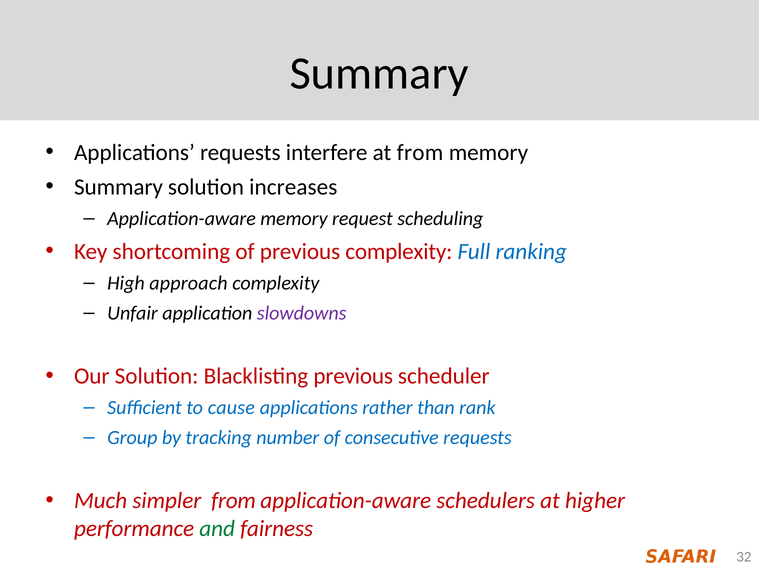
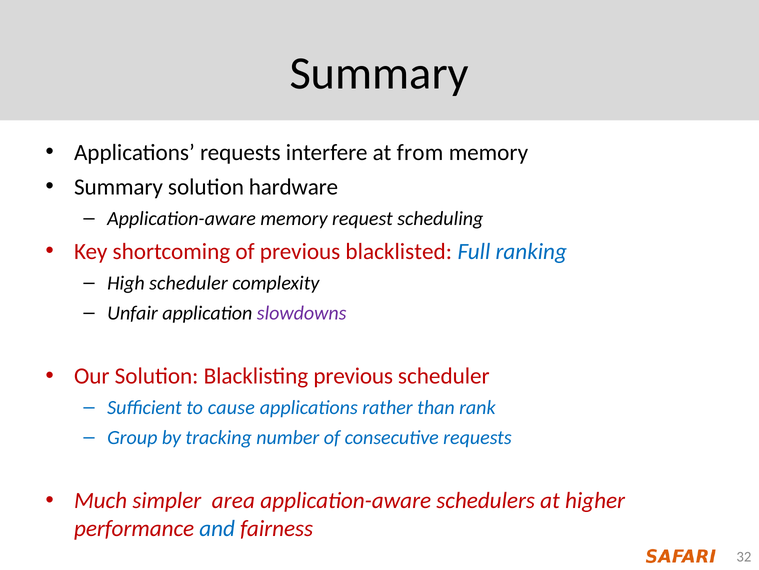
increases: increases -> hardware (293, 187)
previous complexity: complexity -> blacklisted (399, 251)
High approach: approach -> scheduler (188, 283)
simpler from: from -> area (233, 500)
and colour: green -> blue (217, 528)
